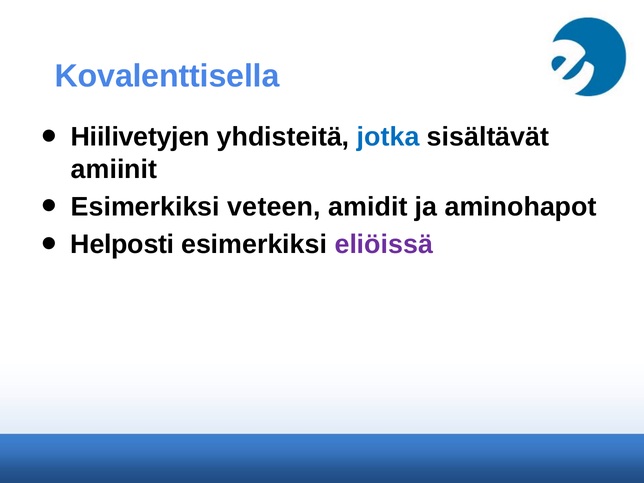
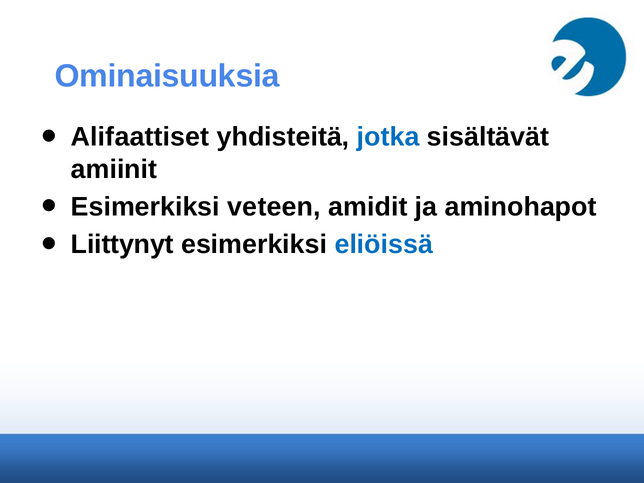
Kovalenttisella: Kovalenttisella -> Ominaisuuksia (167, 76)
Hiilivetyjen: Hiilivetyjen -> Alifaattiset (140, 137)
Helposti: Helposti -> Liittynyt (122, 244)
eliöissä colour: purple -> blue (384, 244)
